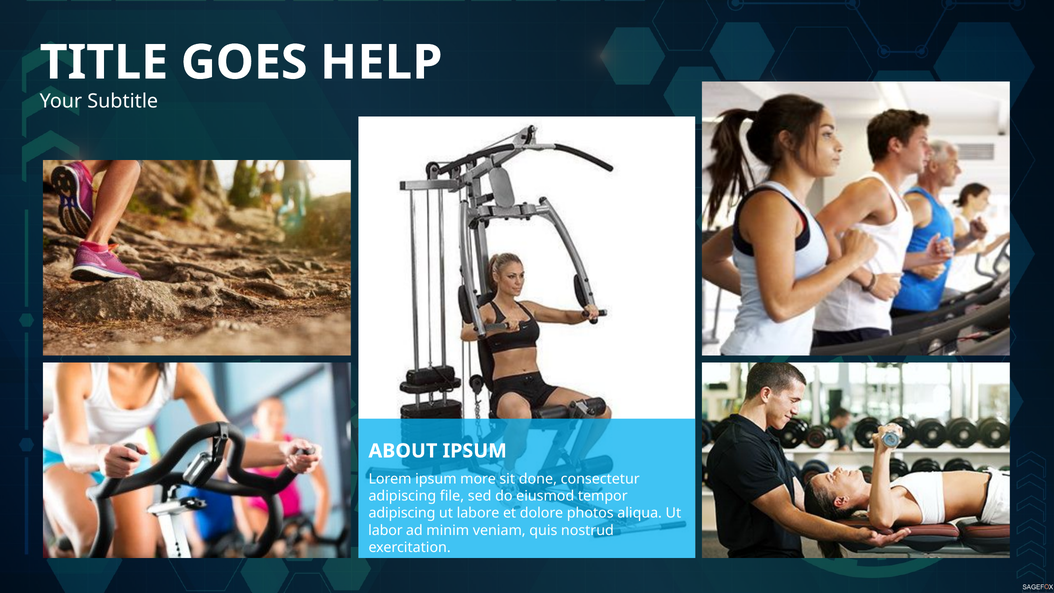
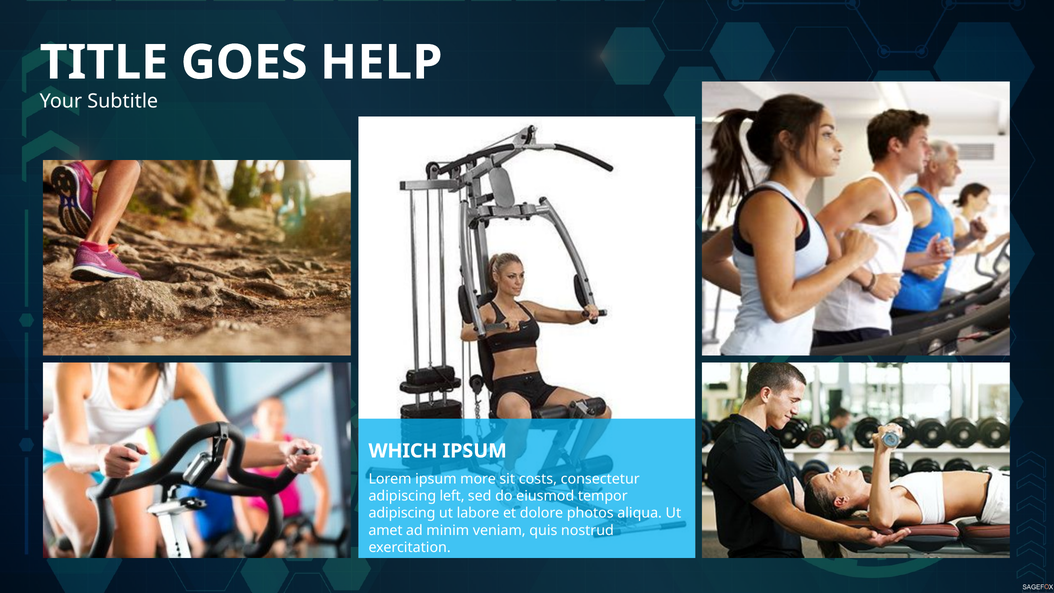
ABOUT: ABOUT -> WHICH (403, 451)
done: done -> costs (538, 479)
file: file -> left (452, 496)
labor: labor -> amet (385, 530)
